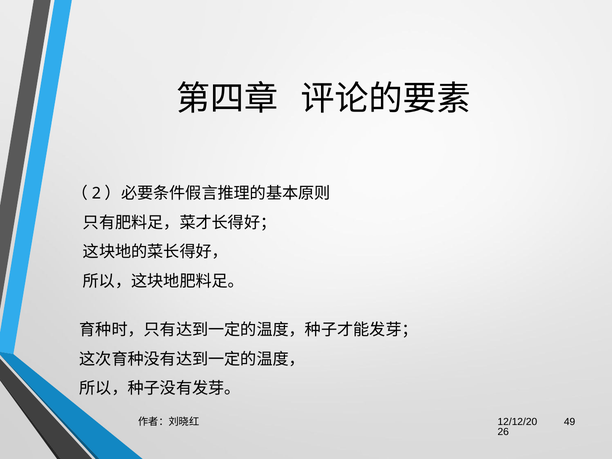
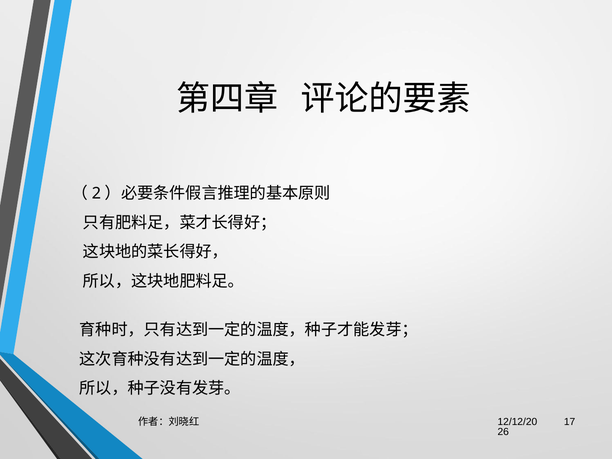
49: 49 -> 17 (570, 422)
